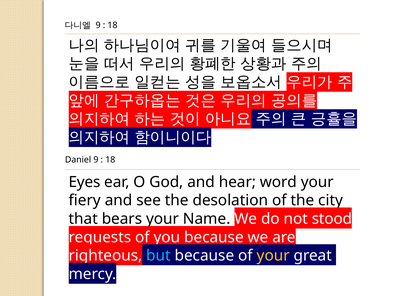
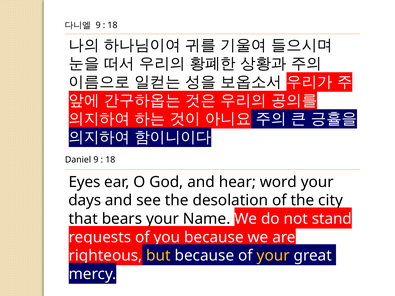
fiery: fiery -> days (85, 201)
stood: stood -> stand (332, 219)
but colour: light blue -> yellow (158, 256)
